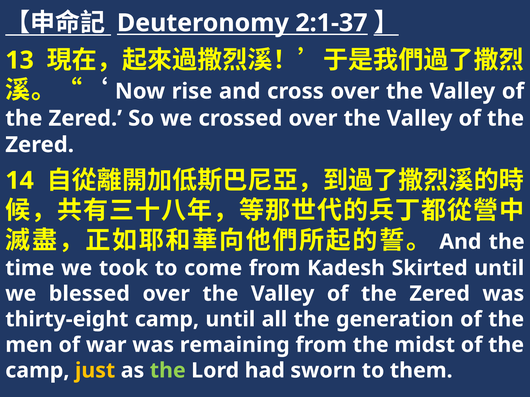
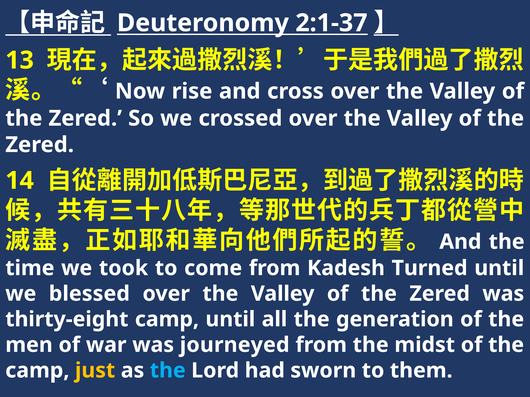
Skirted: Skirted -> Turned (430, 268)
remaining: remaining -> journeyed (235, 345)
the colour: light green -> light blue (168, 371)
